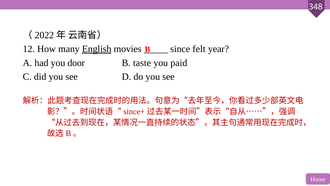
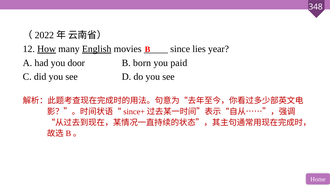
How underline: none -> present (47, 49)
felt: felt -> lies (199, 49)
taste: taste -> born (142, 63)
